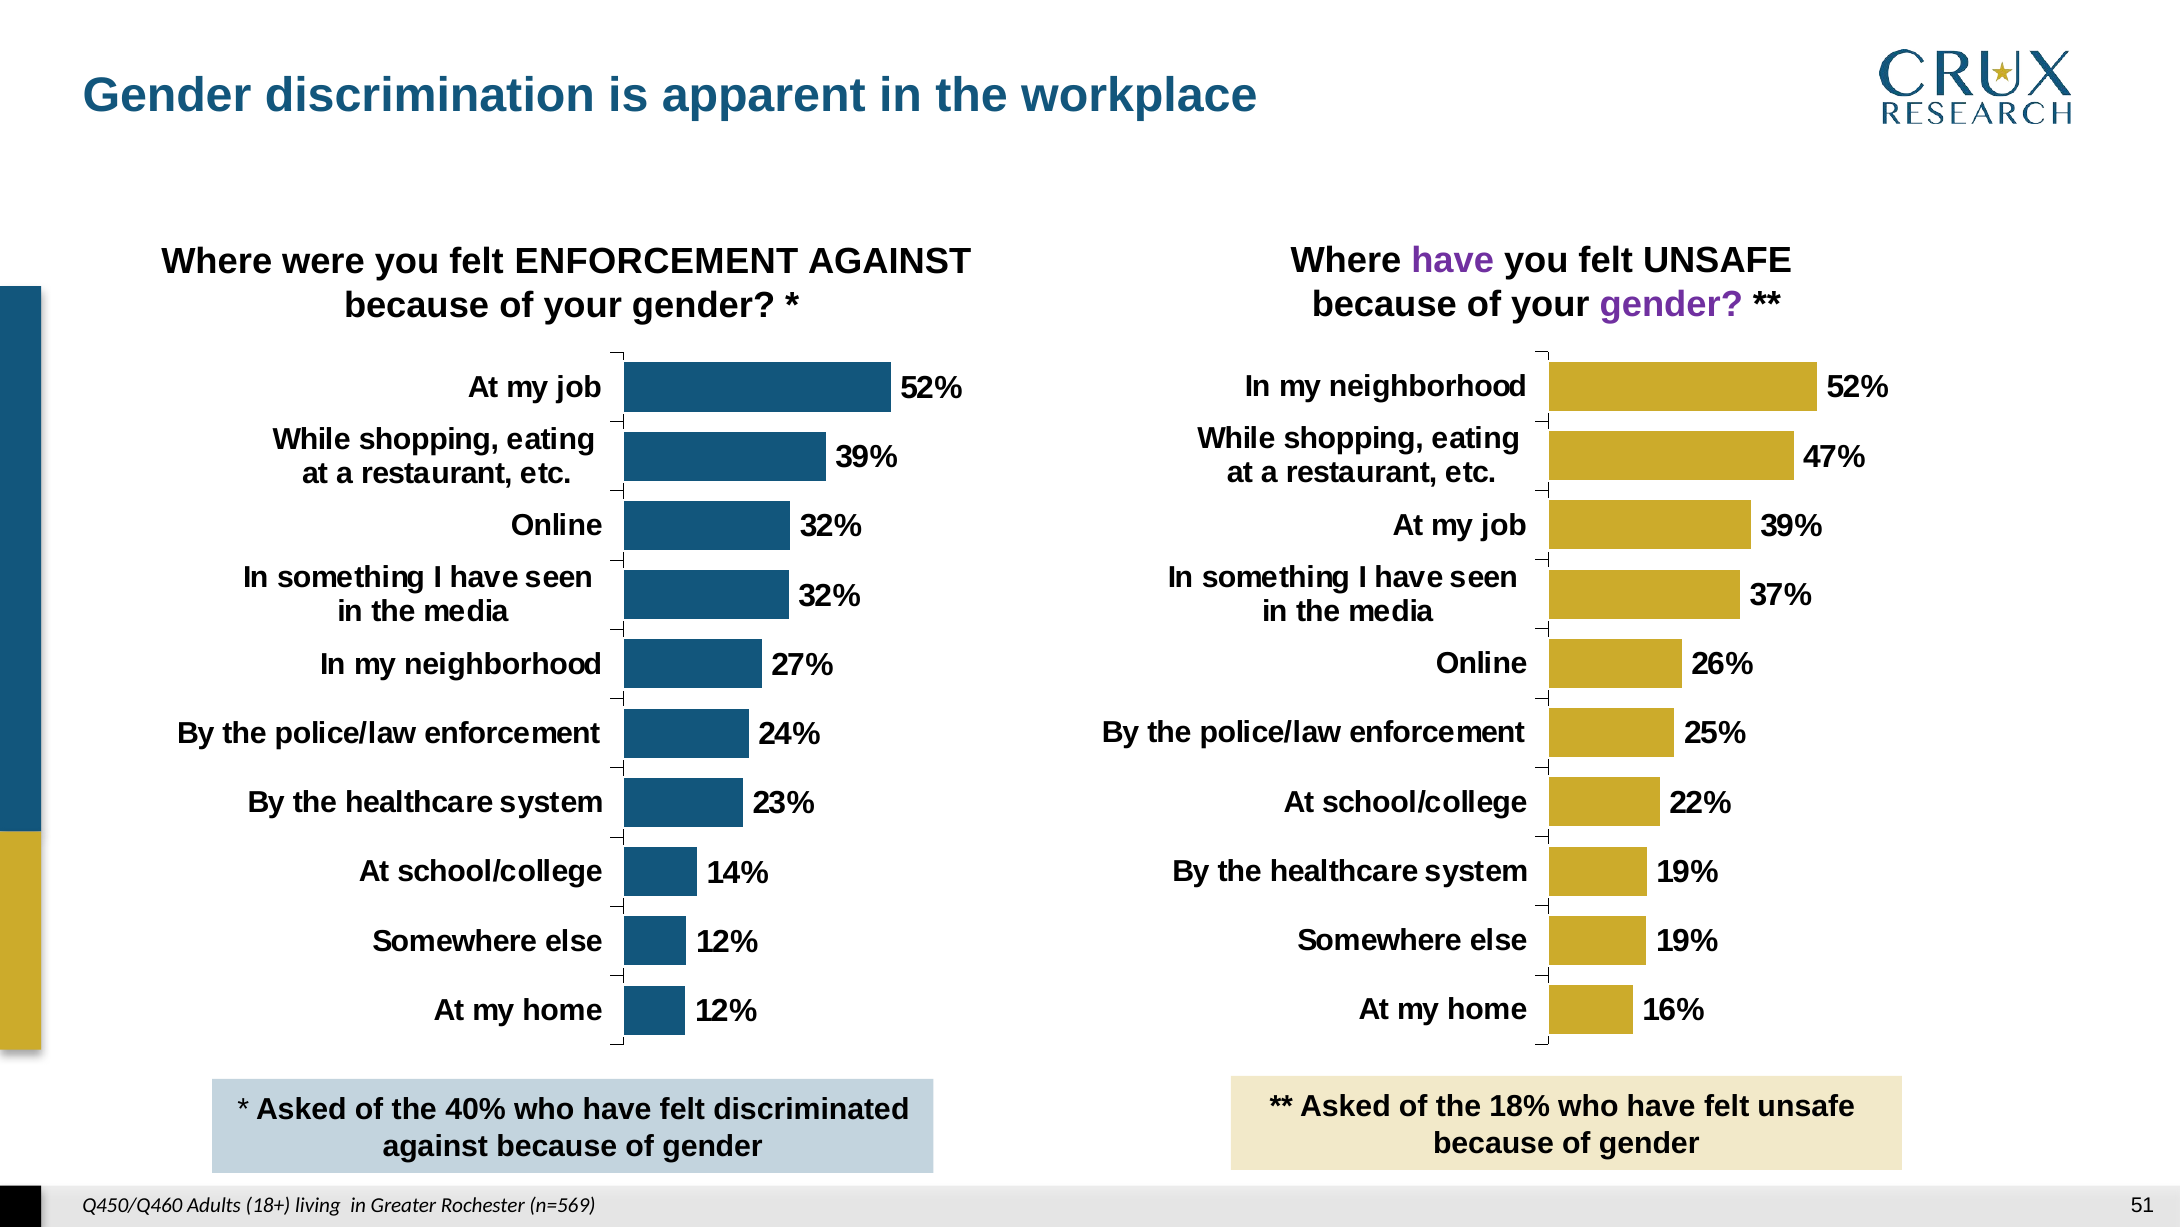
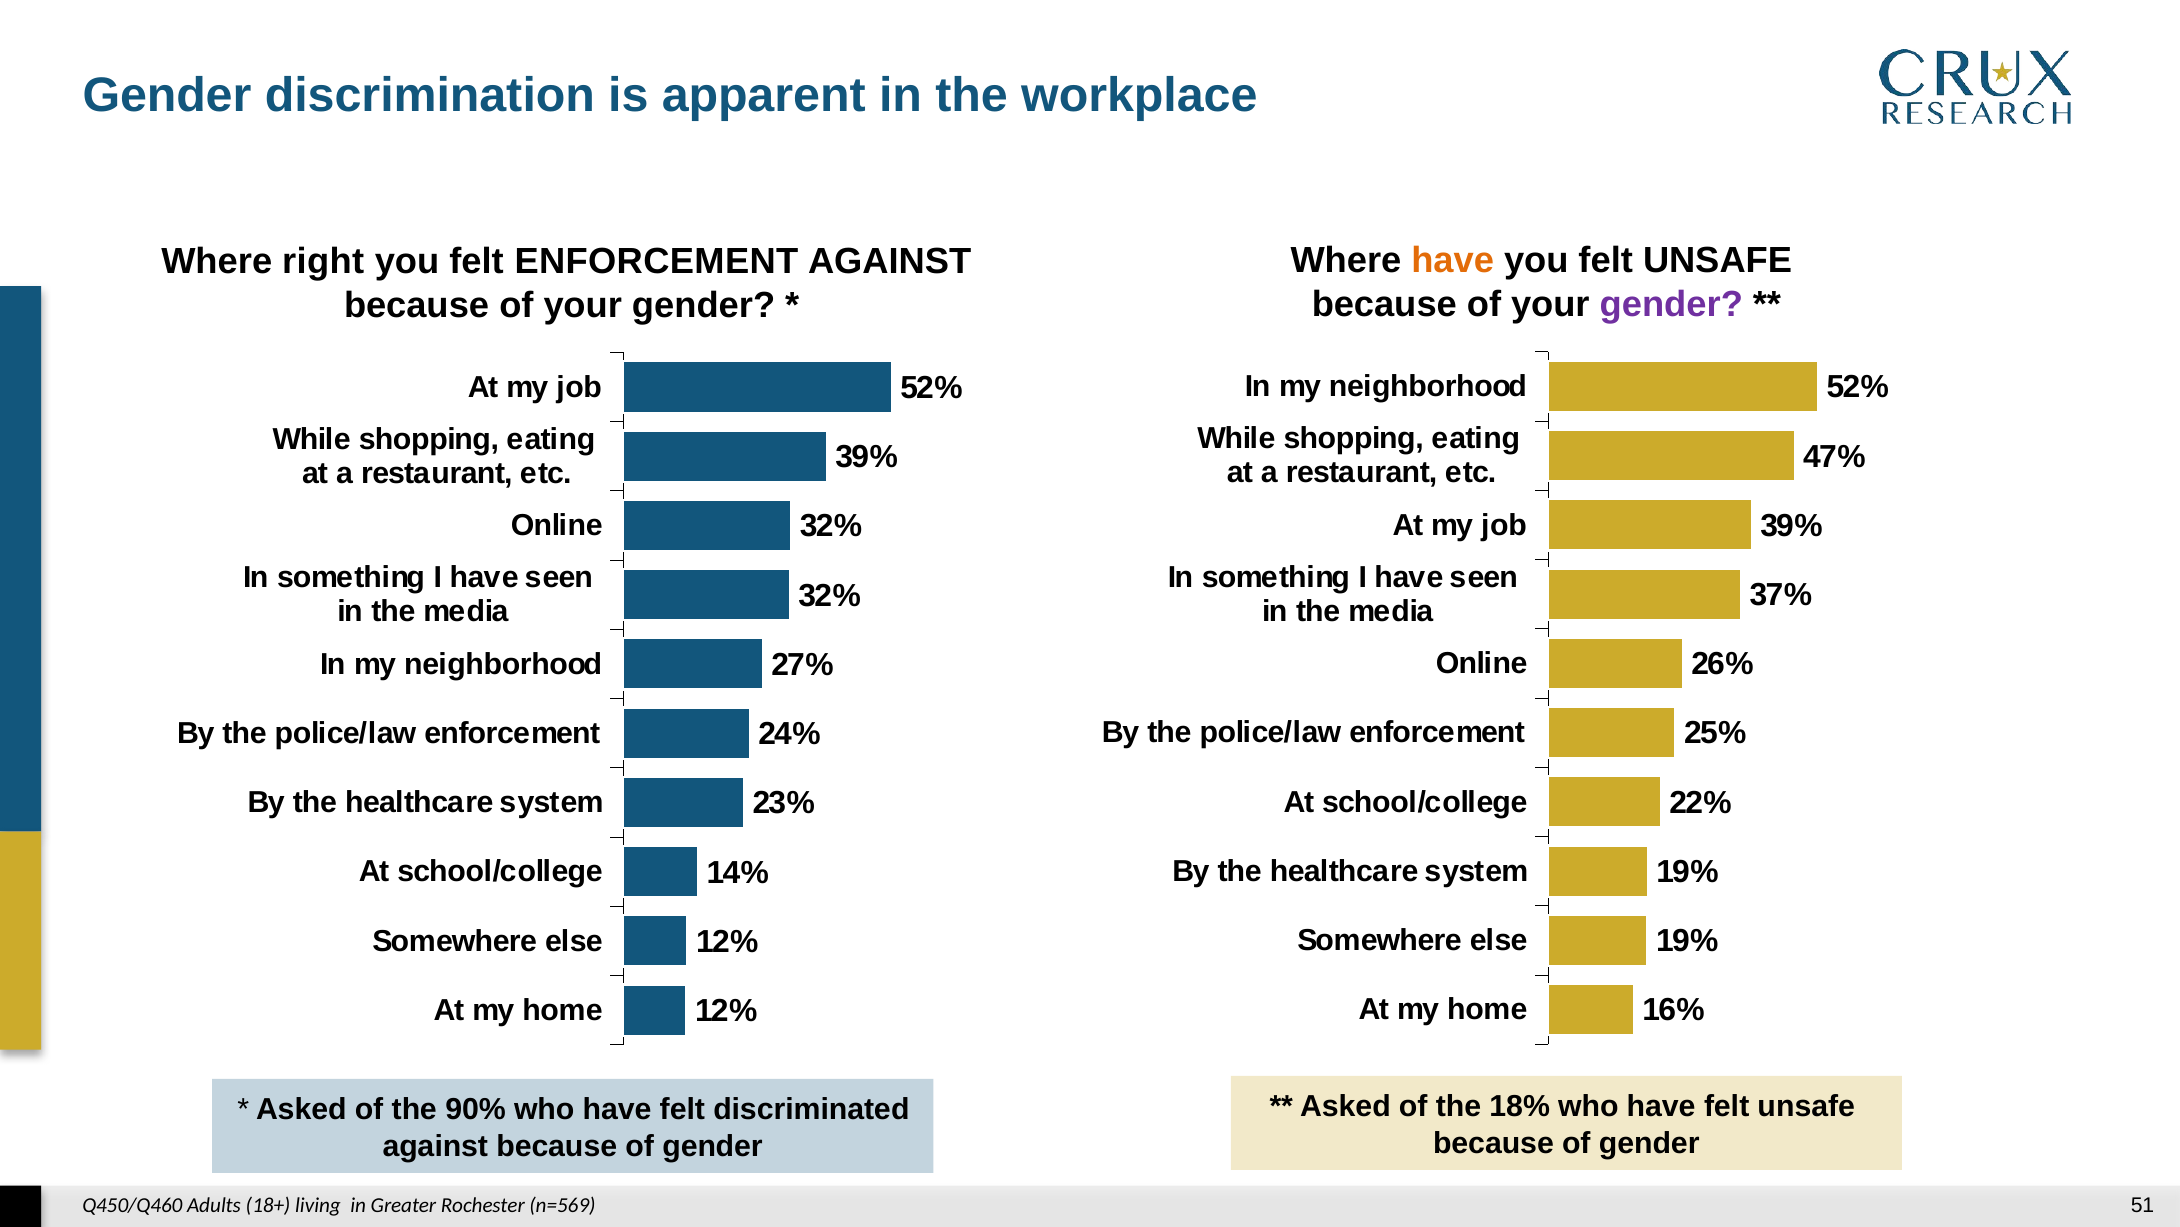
have colour: purple -> orange (1453, 261)
were: were -> right (323, 261)
40%: 40% -> 90% (476, 1109)
